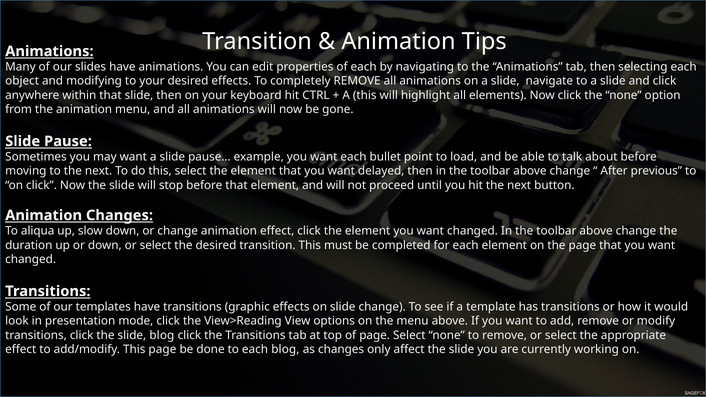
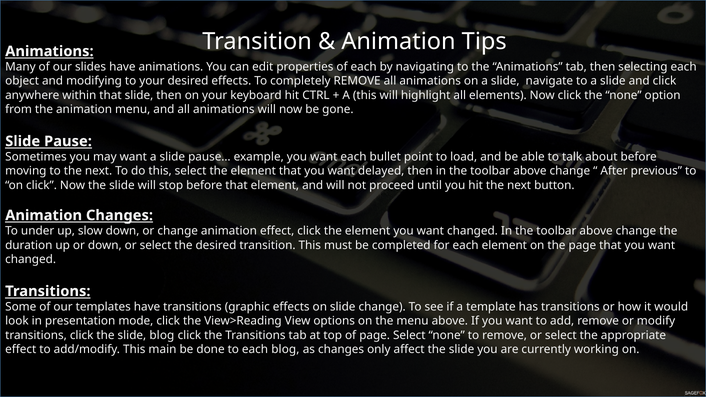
aliqua: aliqua -> under (38, 231)
This page: page -> main (162, 349)
